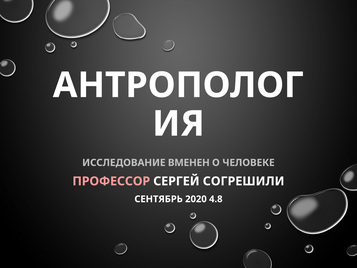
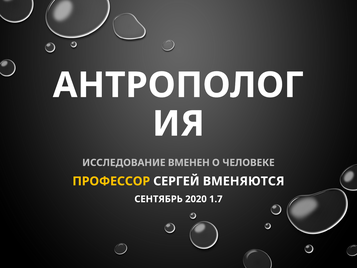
ПРОФЕССОР colour: pink -> yellow (111, 181)
СОГРЕШИЛИ: СОГРЕШИЛИ -> ВМЕНЯЮТСЯ (244, 181)
4.8: 4.8 -> 1.7 (216, 199)
